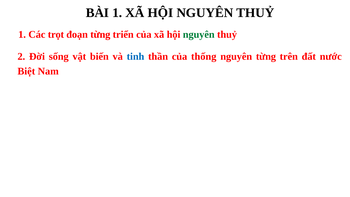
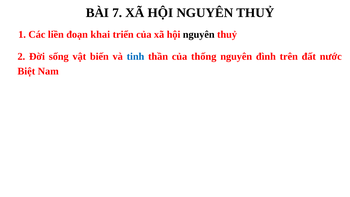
BÀI 1: 1 -> 7 (117, 13)
trọt: trọt -> liền (56, 34)
đoạn từng: từng -> khai (100, 34)
nguyên colour: green -> black (199, 34)
nguyên từng: từng -> đình (266, 56)
